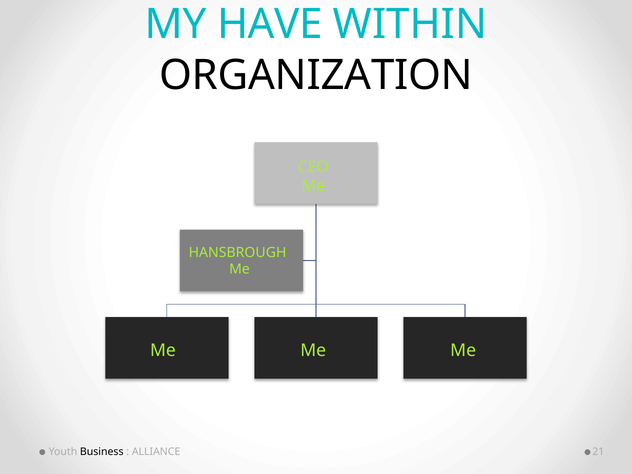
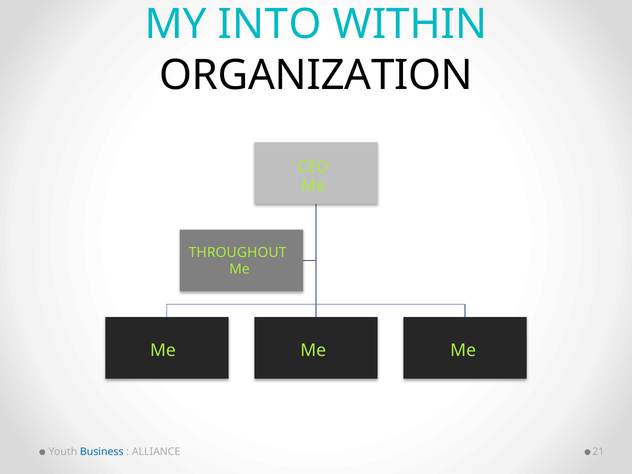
HAVE: HAVE -> INTO (270, 25)
HANSBROUGH: HANSBROUGH -> THROUGHOUT (238, 252)
Business colour: black -> blue (102, 452)
